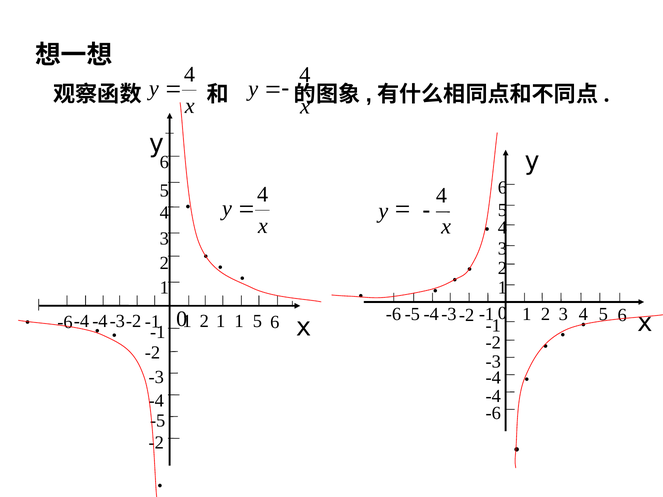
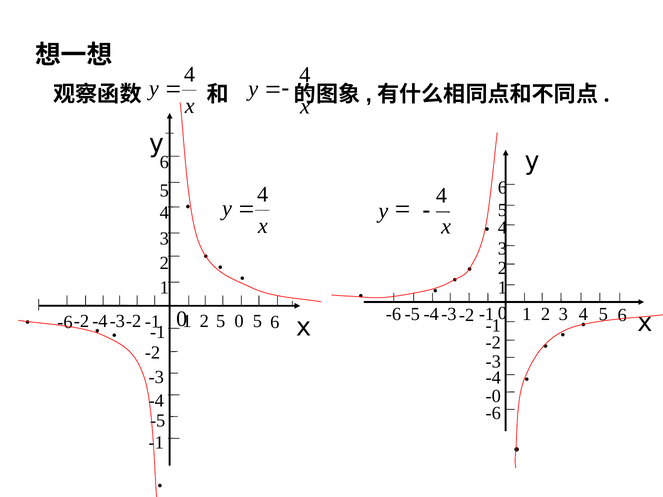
-4: -4 -> -2 (82, 321)
1: 1 -> 5 (221, 321)
2 1: 1 -> 0 (239, 321)
-4: -4 -> -0 (493, 396)
-2: -2 -> -1 (156, 443)
